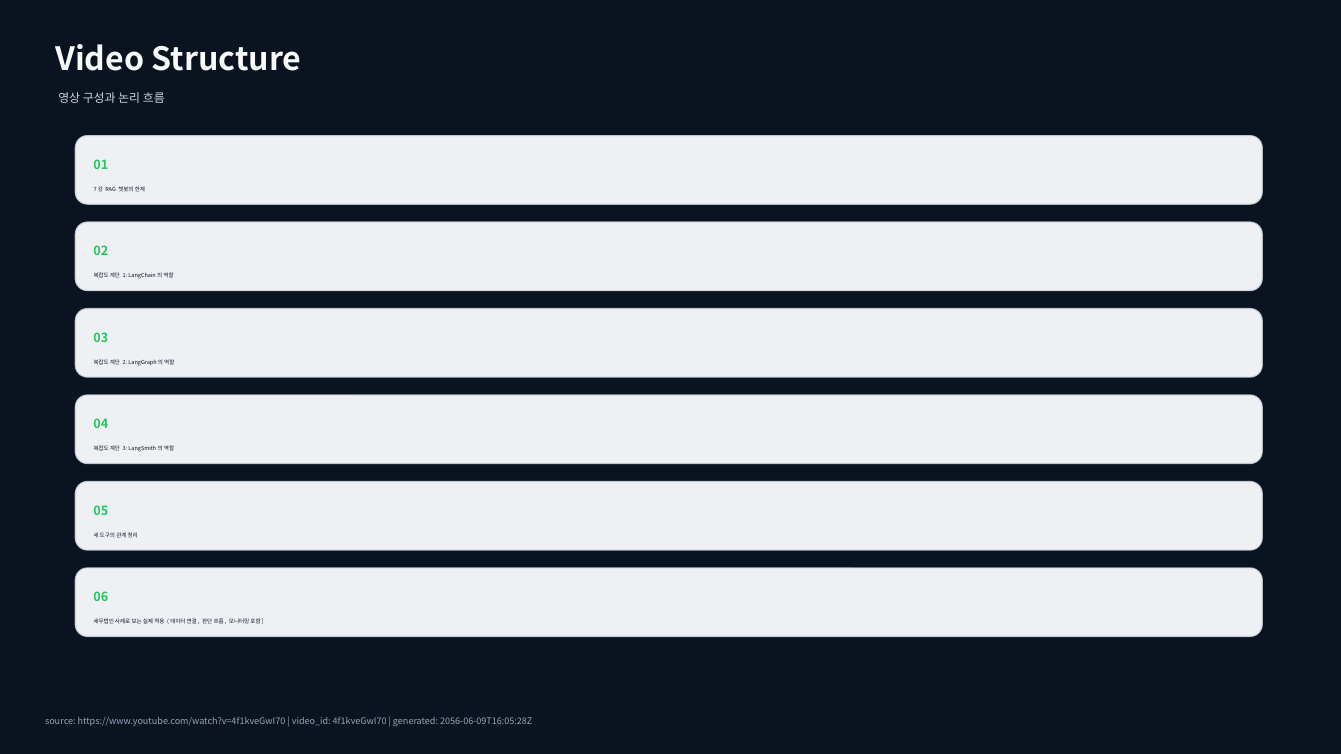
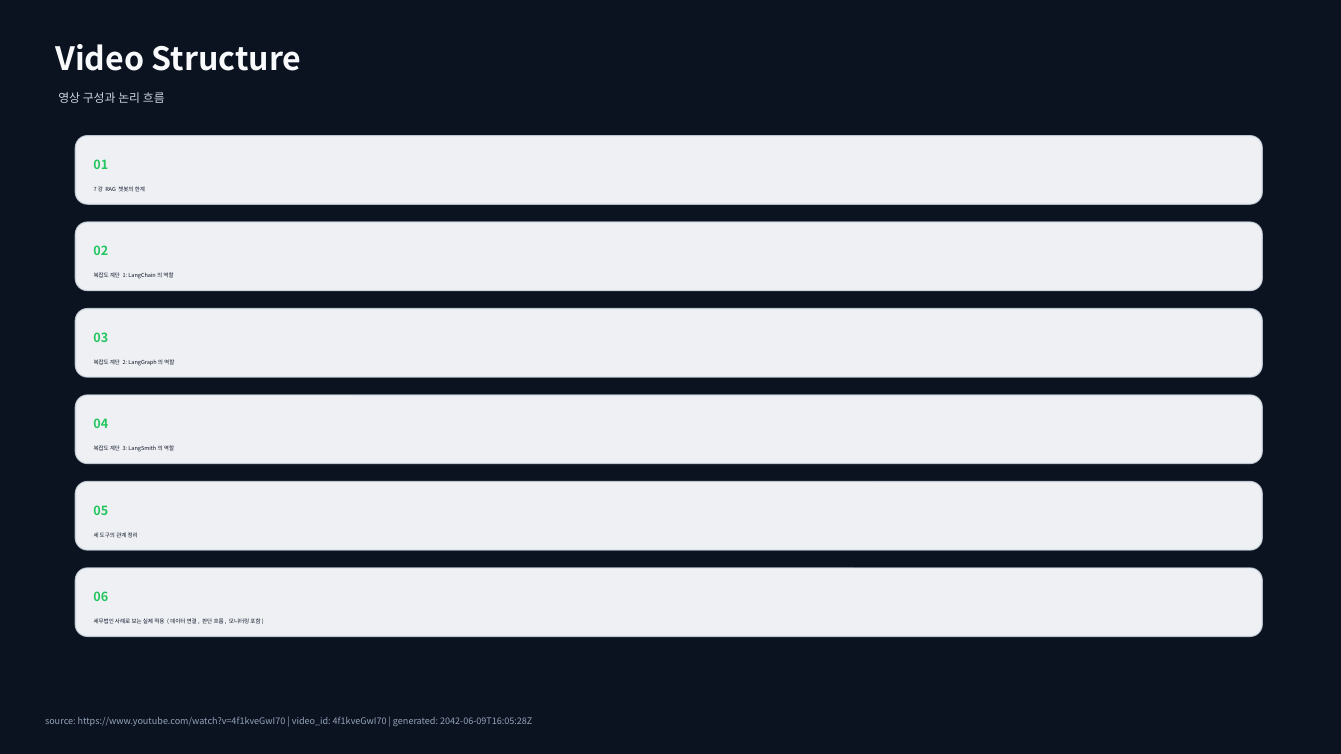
2056-06-09T16:05:28Z: 2056-06-09T16:05:28Z -> 2042-06-09T16:05:28Z (486, 722)
